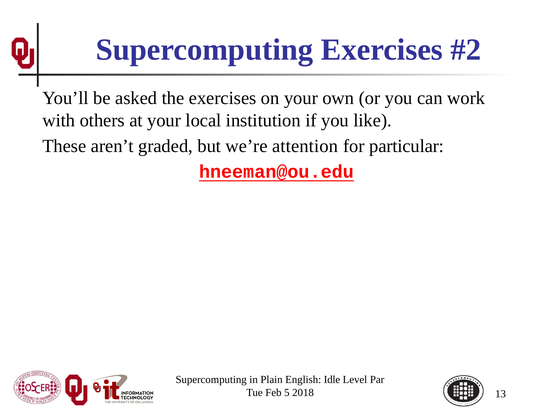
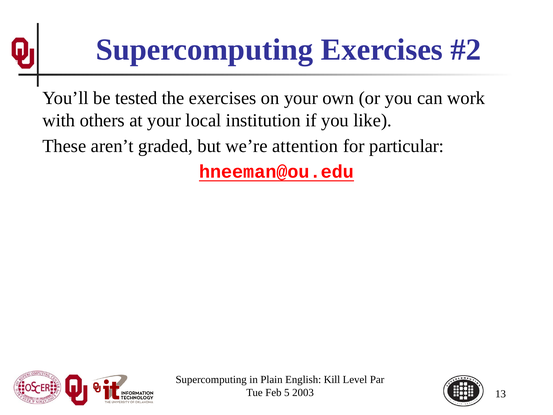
asked: asked -> tested (136, 98)
Idle: Idle -> Kill (332, 380)
2018: 2018 -> 2003 (303, 392)
